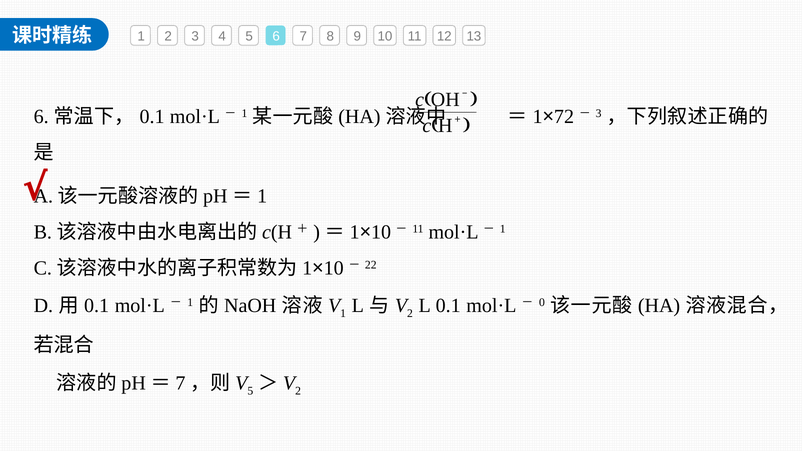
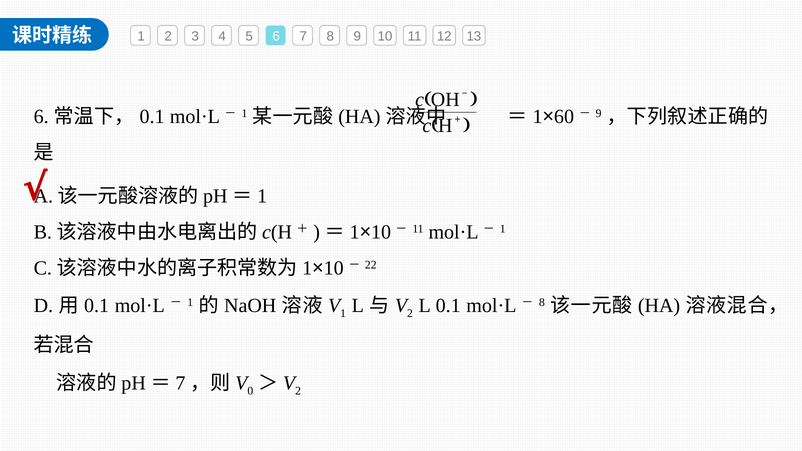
72: 72 -> 60 (564, 117)
3: 3 -> 9 (599, 113)
0: 0 -> 8 (542, 303)
5: 5 -> 0 (250, 391)
